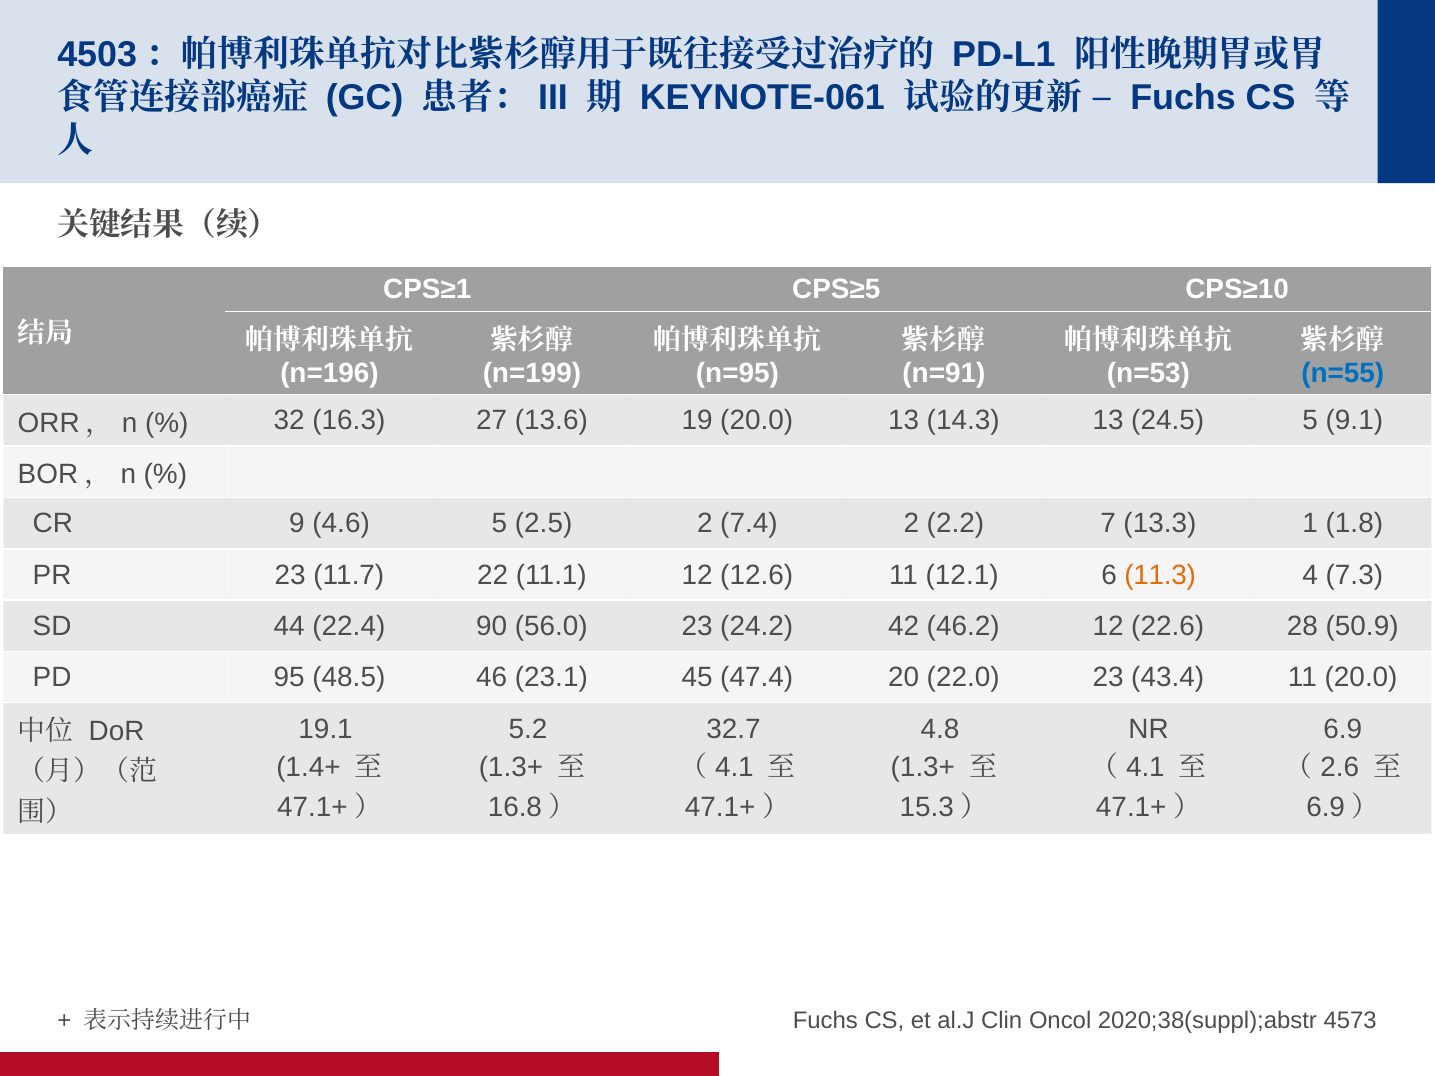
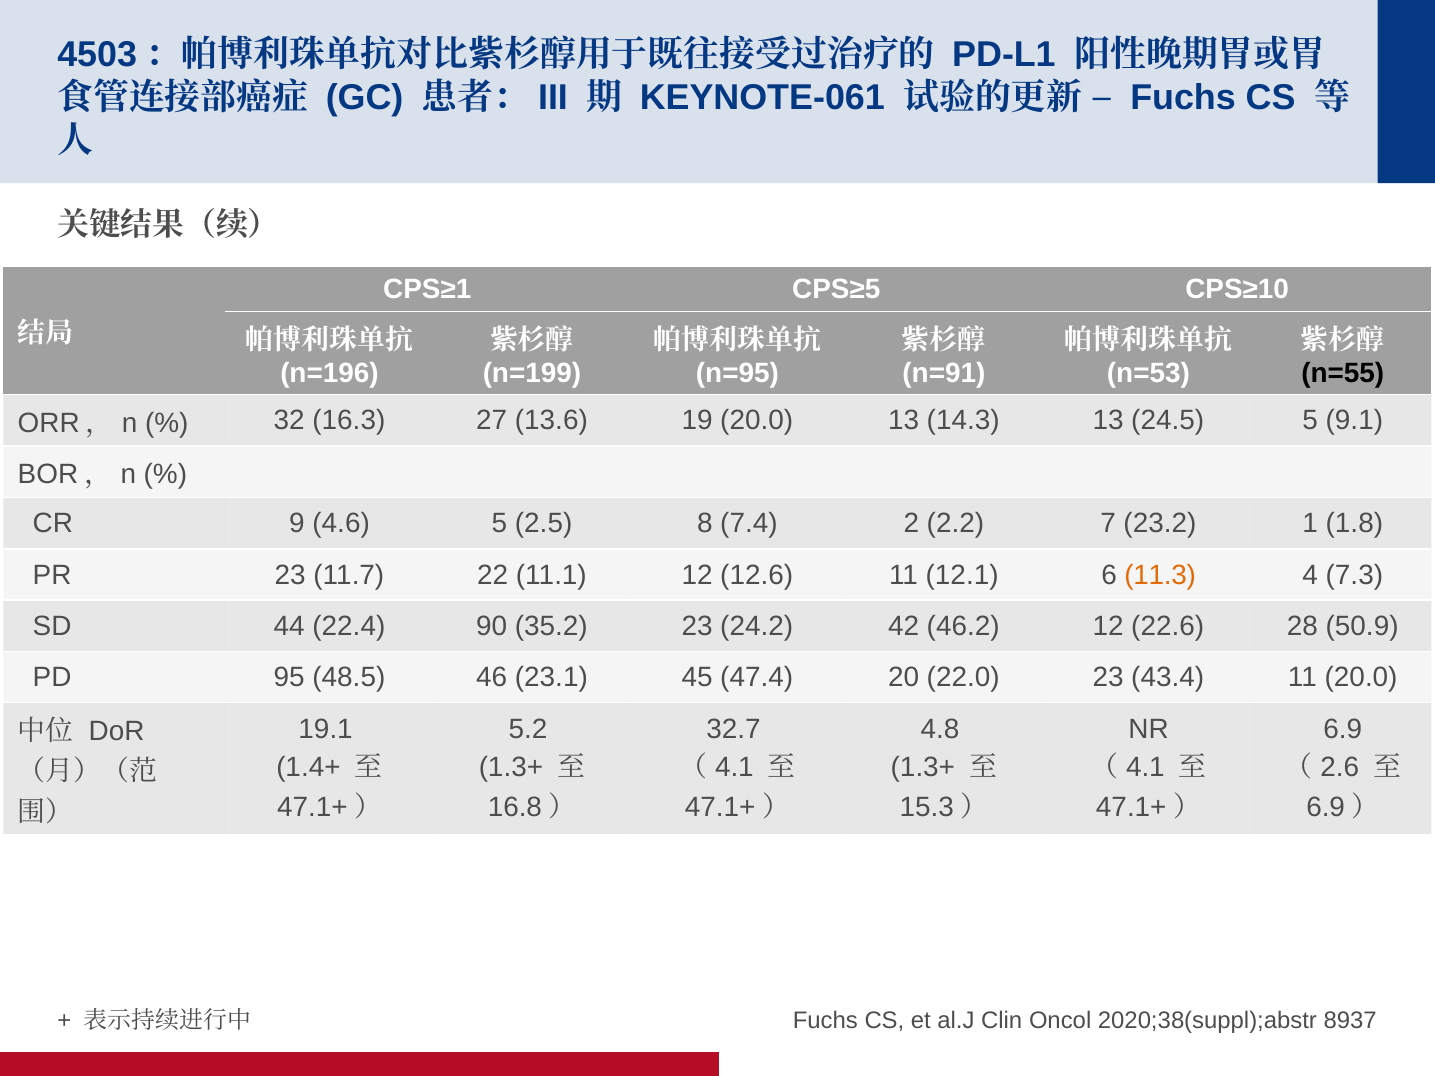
n=55 colour: blue -> black (1343, 374)
2.5 2: 2 -> 8 (705, 524)
13.3: 13.3 -> 23.2 (1160, 524)
56.0: 56.0 -> 35.2 (551, 626)
4573: 4573 -> 8937 (1350, 1020)
